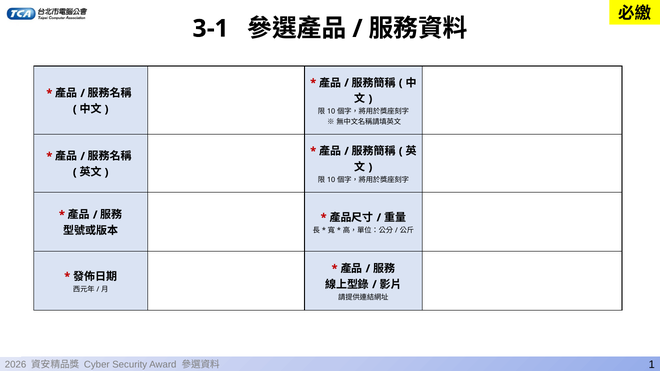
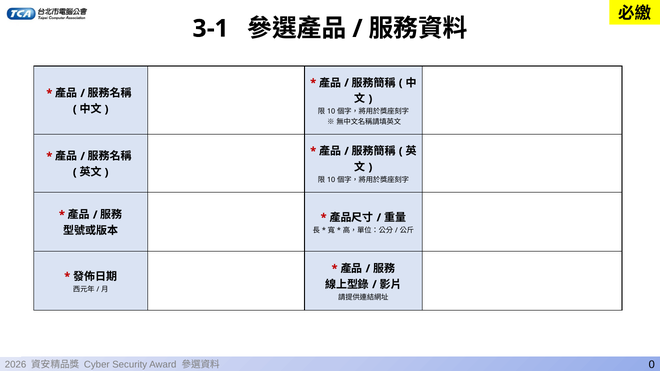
1: 1 -> 0 (652, 365)
